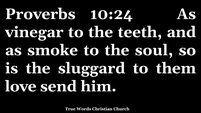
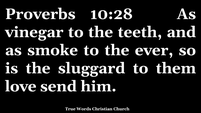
10:24: 10:24 -> 10:28 (112, 14)
soul: soul -> ever (154, 50)
